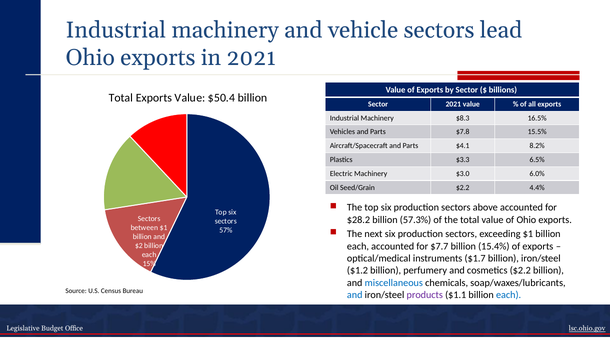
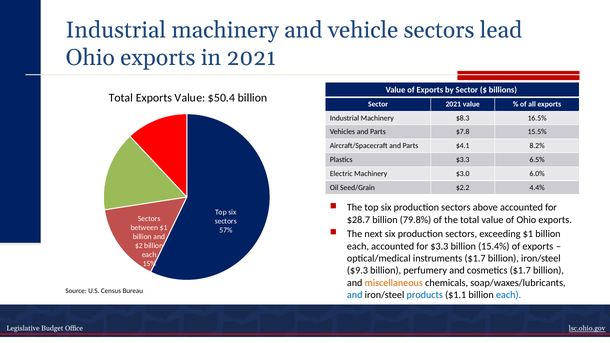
$28.2: $28.2 -> $28.7 (358, 220)
57.3%: 57.3% -> 79.8% (416, 220)
for $7.7: $7.7 -> $3.3 (439, 246)
$1.2: $1.2 -> $9.3 (357, 271)
cosmetics $2.2: $2.2 -> $1.7 (520, 271)
miscellaneous colour: blue -> orange (394, 283)
products colour: purple -> blue (425, 295)
